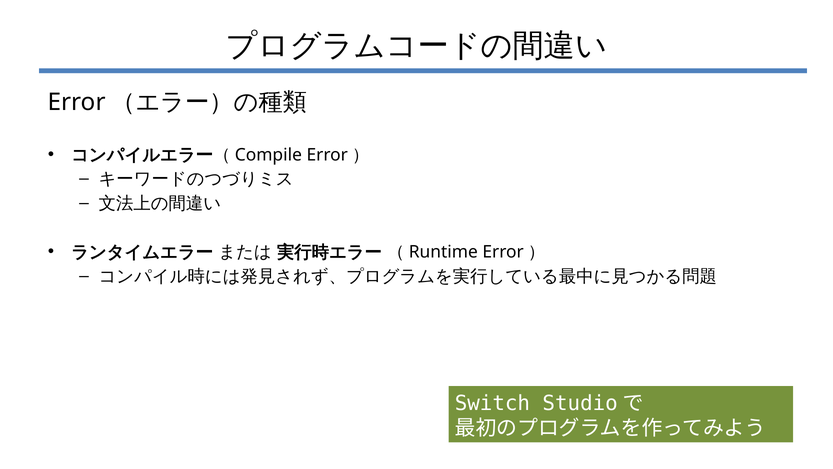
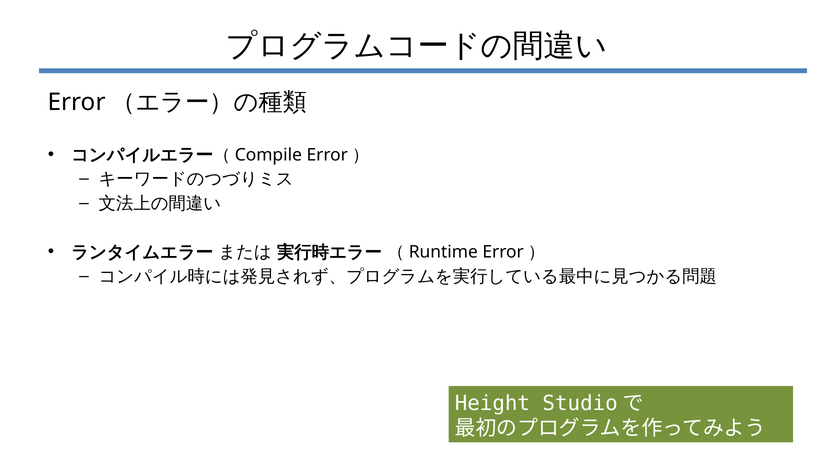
Switch: Switch -> Height (492, 403)
